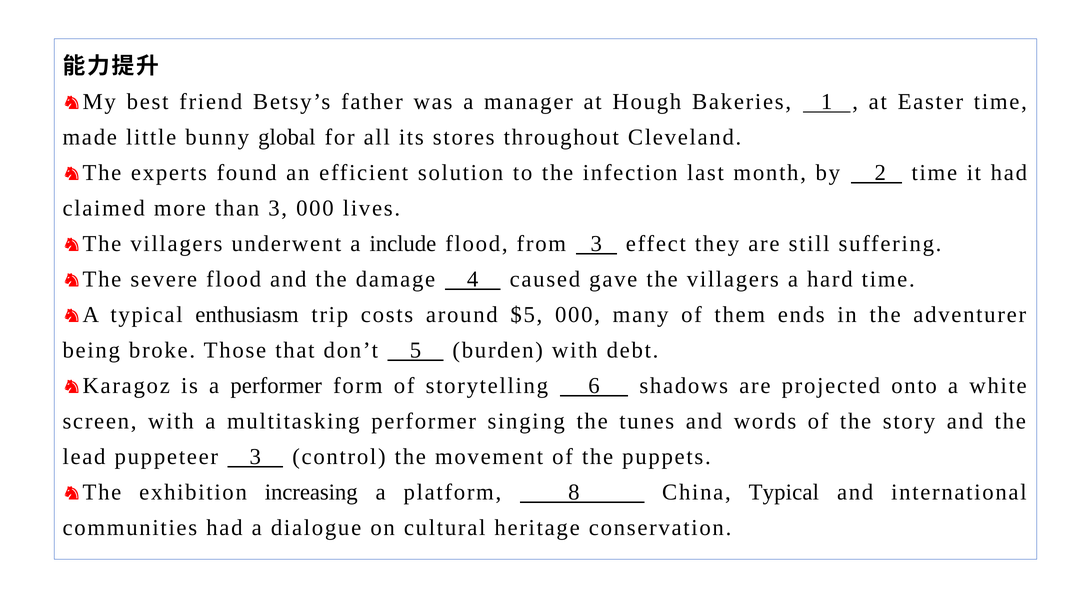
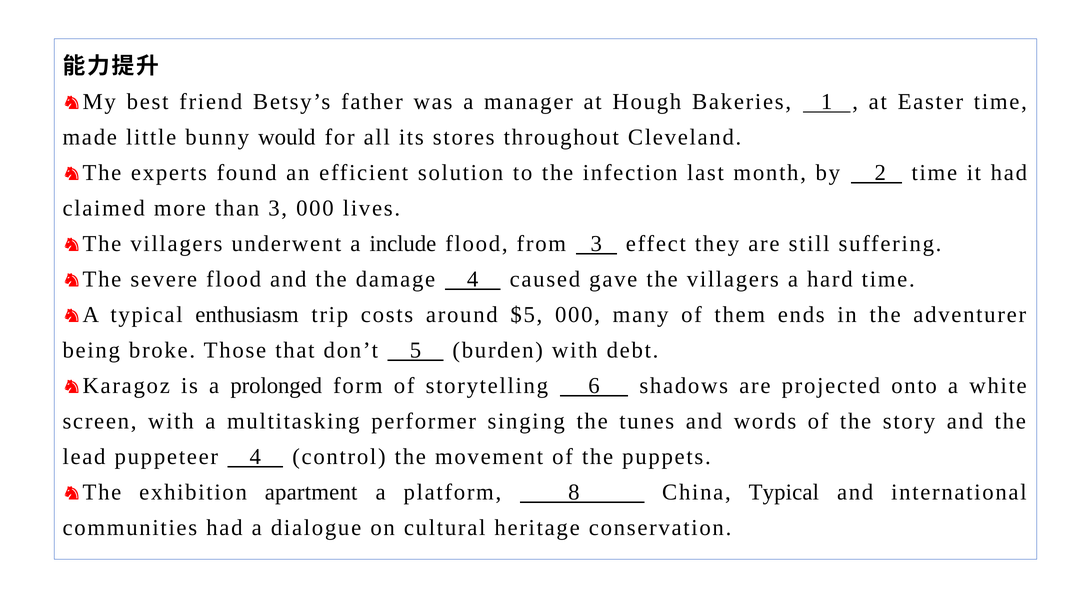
global: global -> would (287, 137)
a performer: performer -> prolonged (276, 386)
puppeteer 3: 3 -> 4 (255, 457)
increasing: increasing -> apartment (311, 492)
